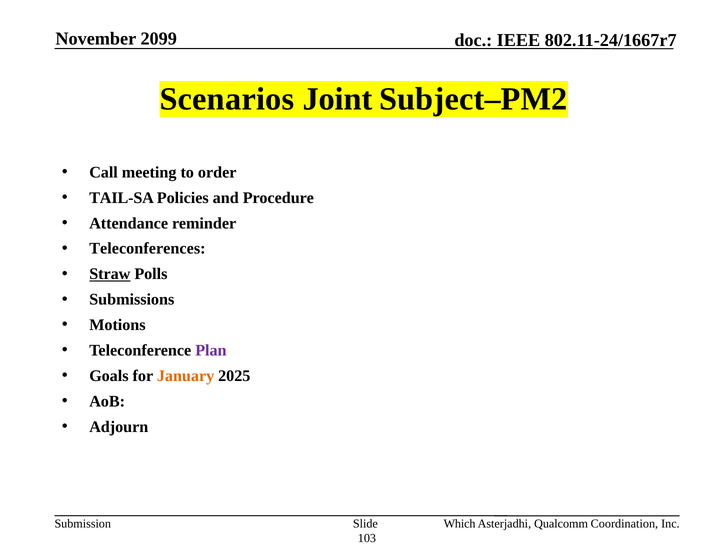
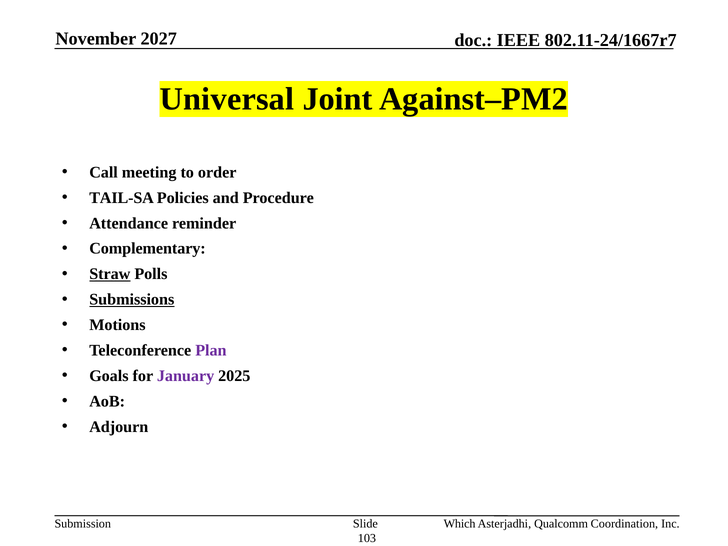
2099: 2099 -> 2027 (159, 39)
Scenarios: Scenarios -> Universal (227, 99)
Subject–PM2: Subject–PM2 -> Against–PM2 (473, 99)
Teleconferences: Teleconferences -> Complementary (147, 249)
Submissions underline: none -> present (132, 300)
January colour: orange -> purple (186, 376)
